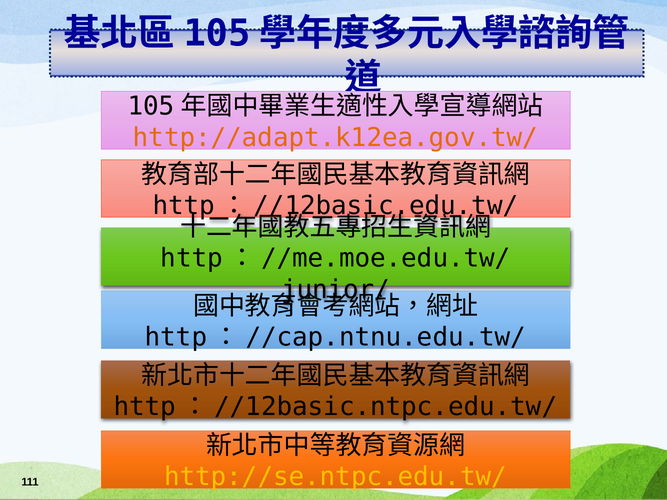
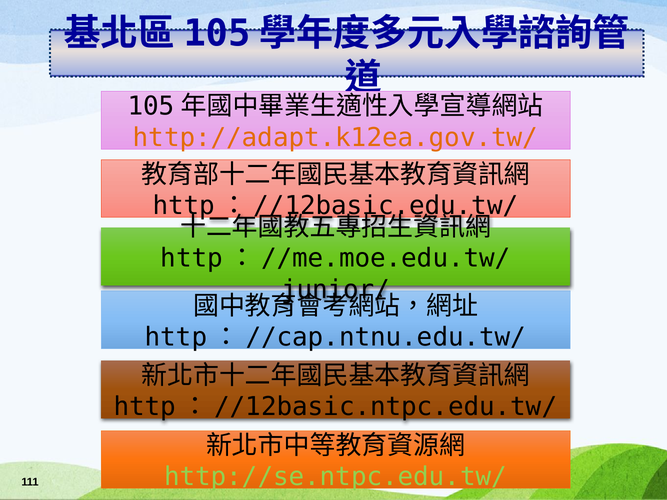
http://se.ntpc.edu.tw/ colour: yellow -> light green (335, 477)
